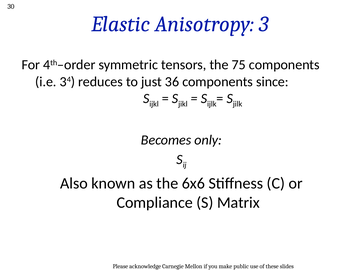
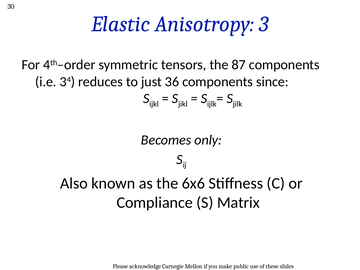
75: 75 -> 87 (239, 65)
